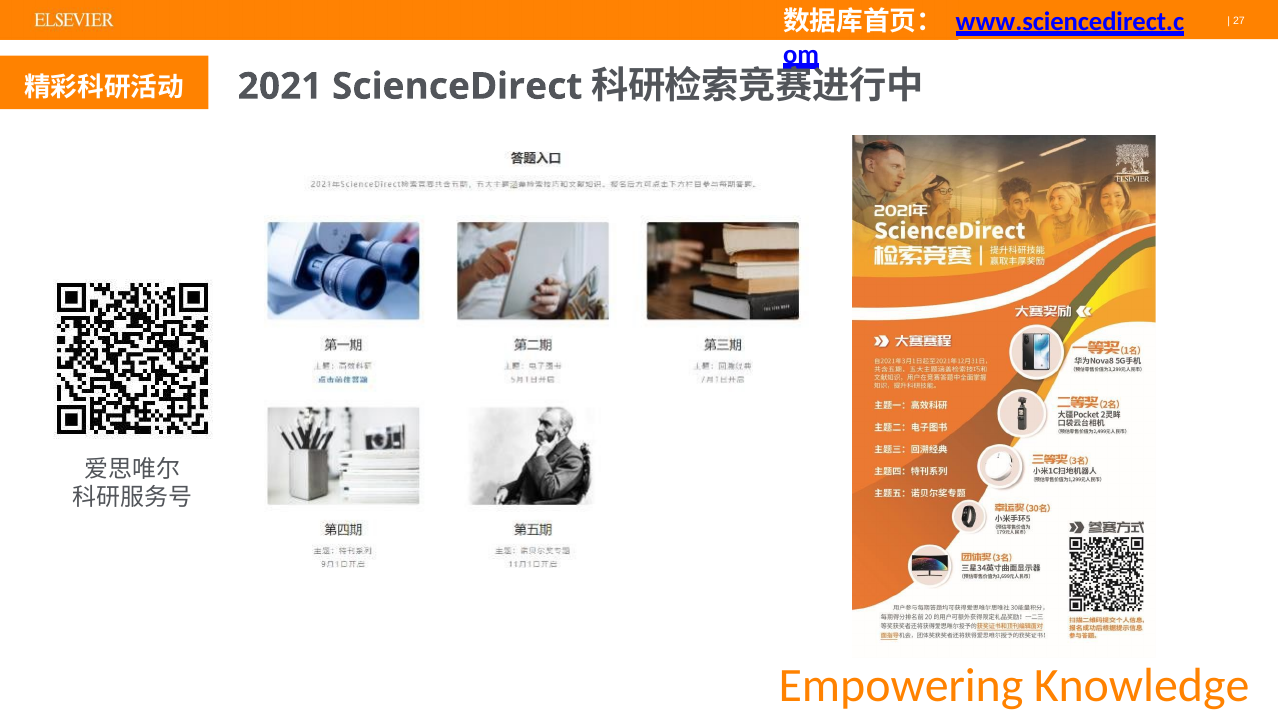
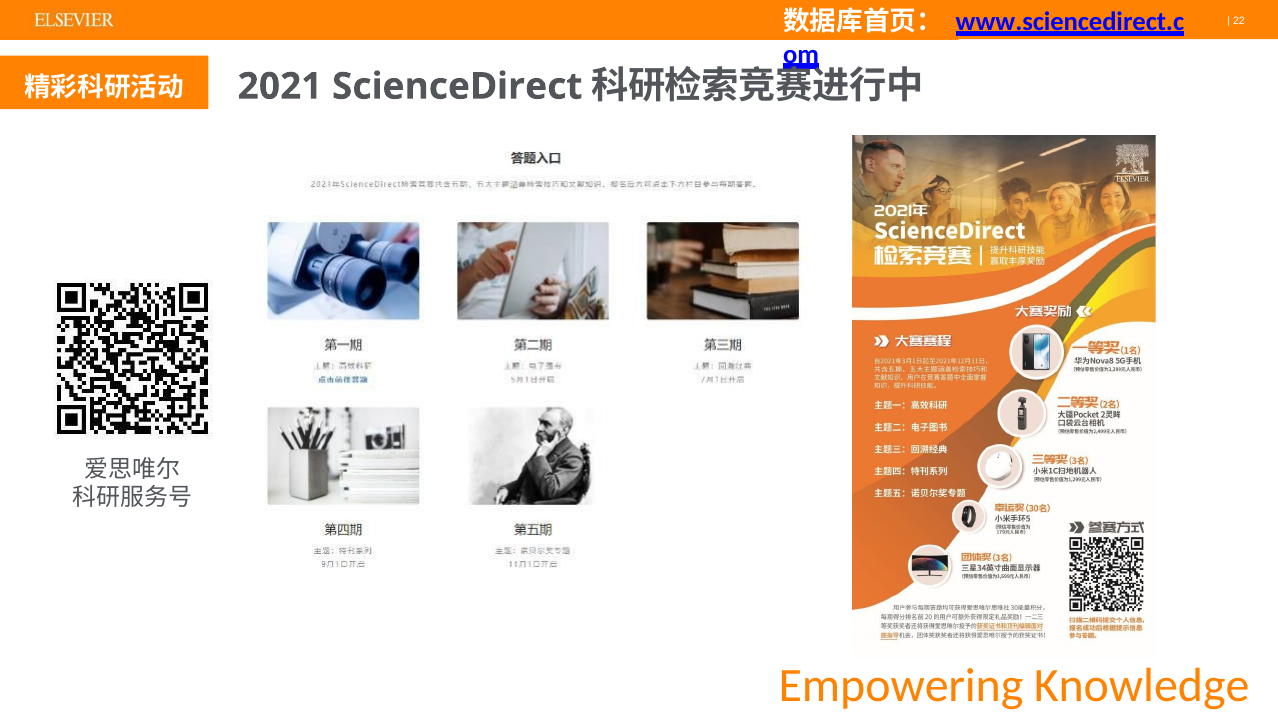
27: 27 -> 22 (1239, 21)
